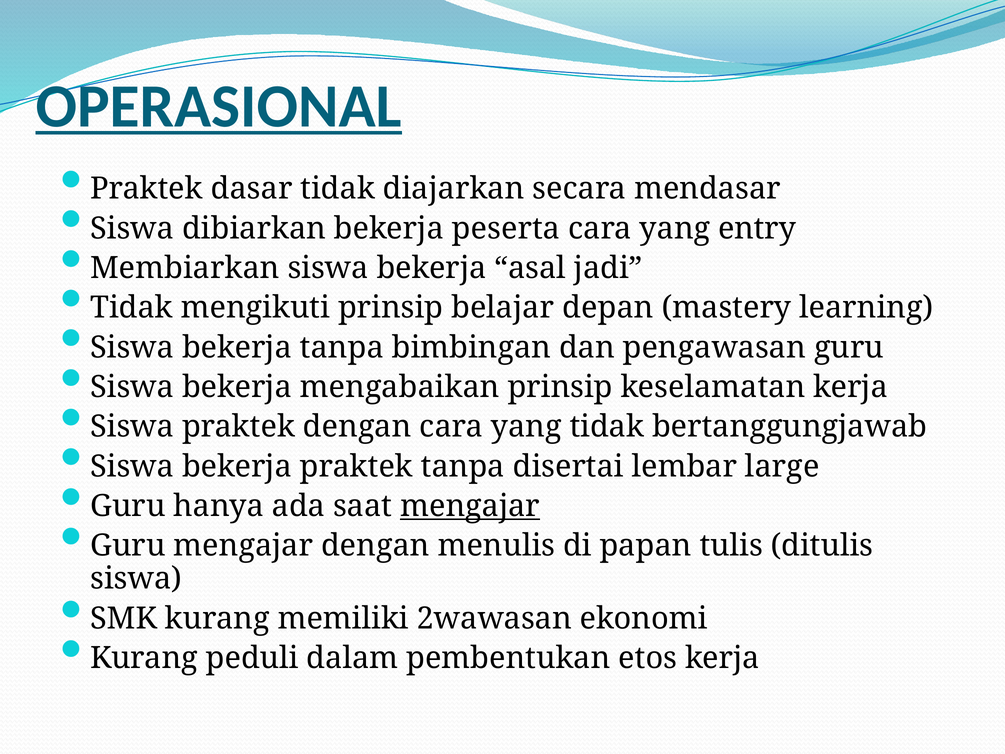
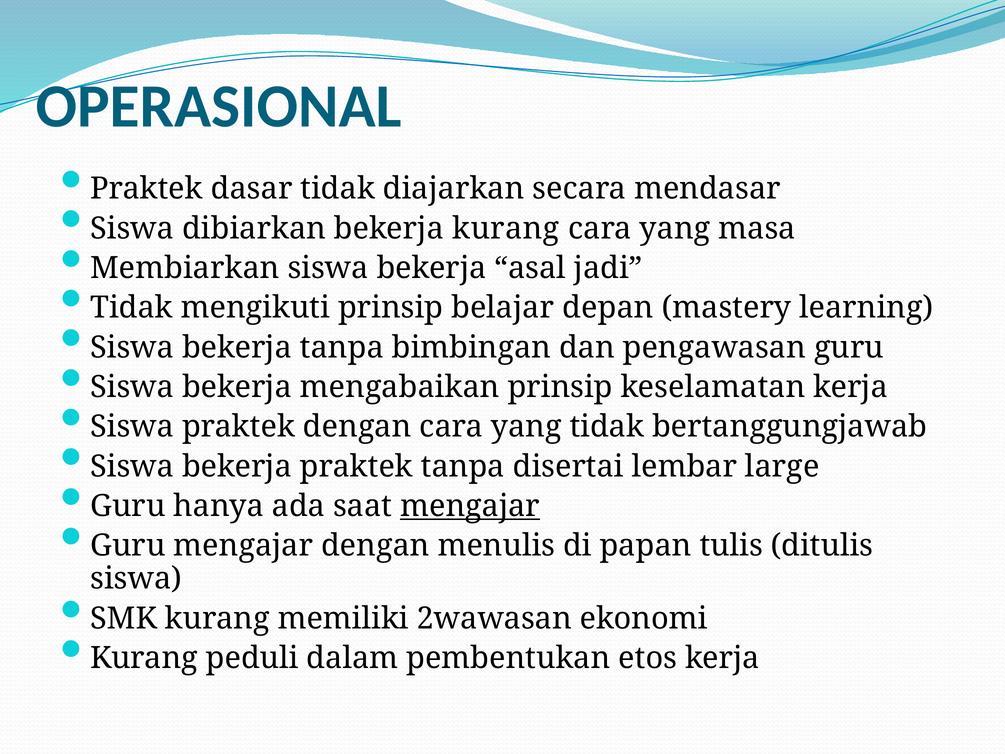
OPERASIONAL underline: present -> none (219, 106)
bekerja peserta: peserta -> kurang (506, 228)
entry: entry -> masa (757, 228)
